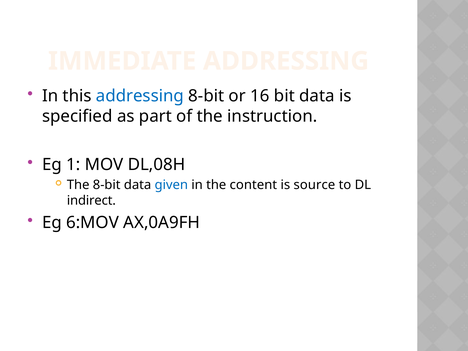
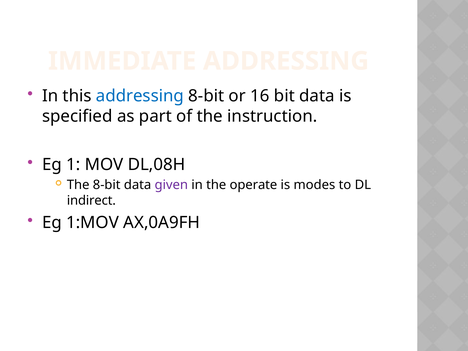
given colour: blue -> purple (171, 185)
content: content -> operate (253, 185)
source: source -> modes (314, 185)
6:MOV: 6:MOV -> 1:MOV (93, 223)
